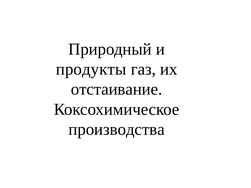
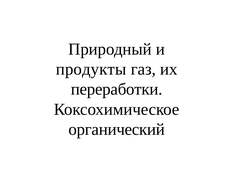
отстаивание: отстаивание -> переработки (117, 89)
производства: производства -> органический (117, 130)
